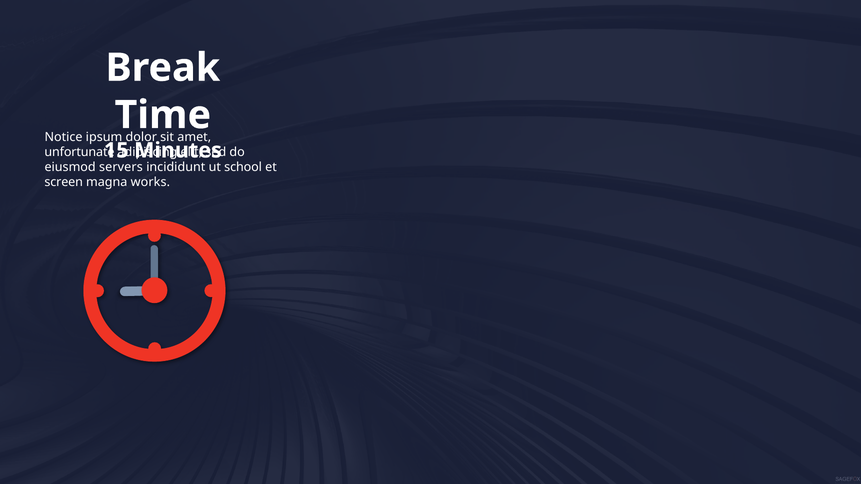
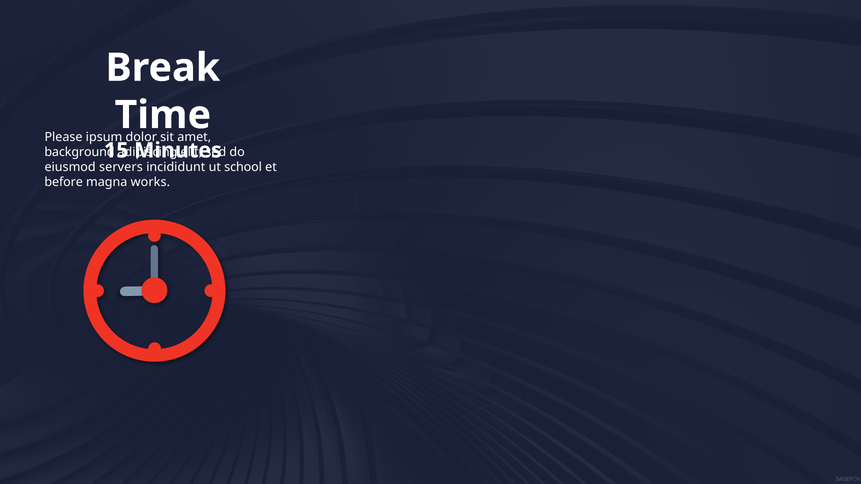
Notice: Notice -> Please (64, 137)
unfortunate: unfortunate -> background (79, 152)
screen: screen -> before (64, 182)
